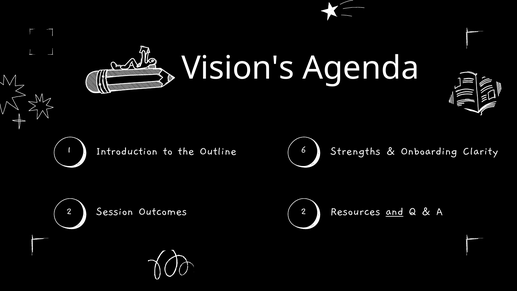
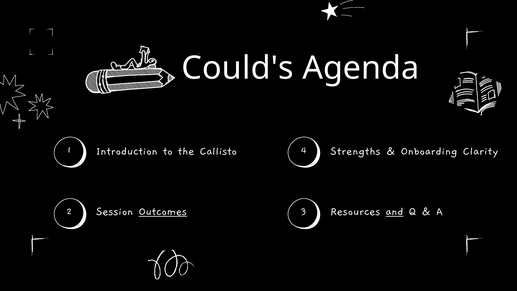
Vision's: Vision's -> Could's (238, 68)
6: 6 -> 4 (304, 149)
Outline: Outline -> Callisto (218, 150)
Outcomes underline: none -> present (163, 211)
2 2: 2 -> 3 (304, 211)
